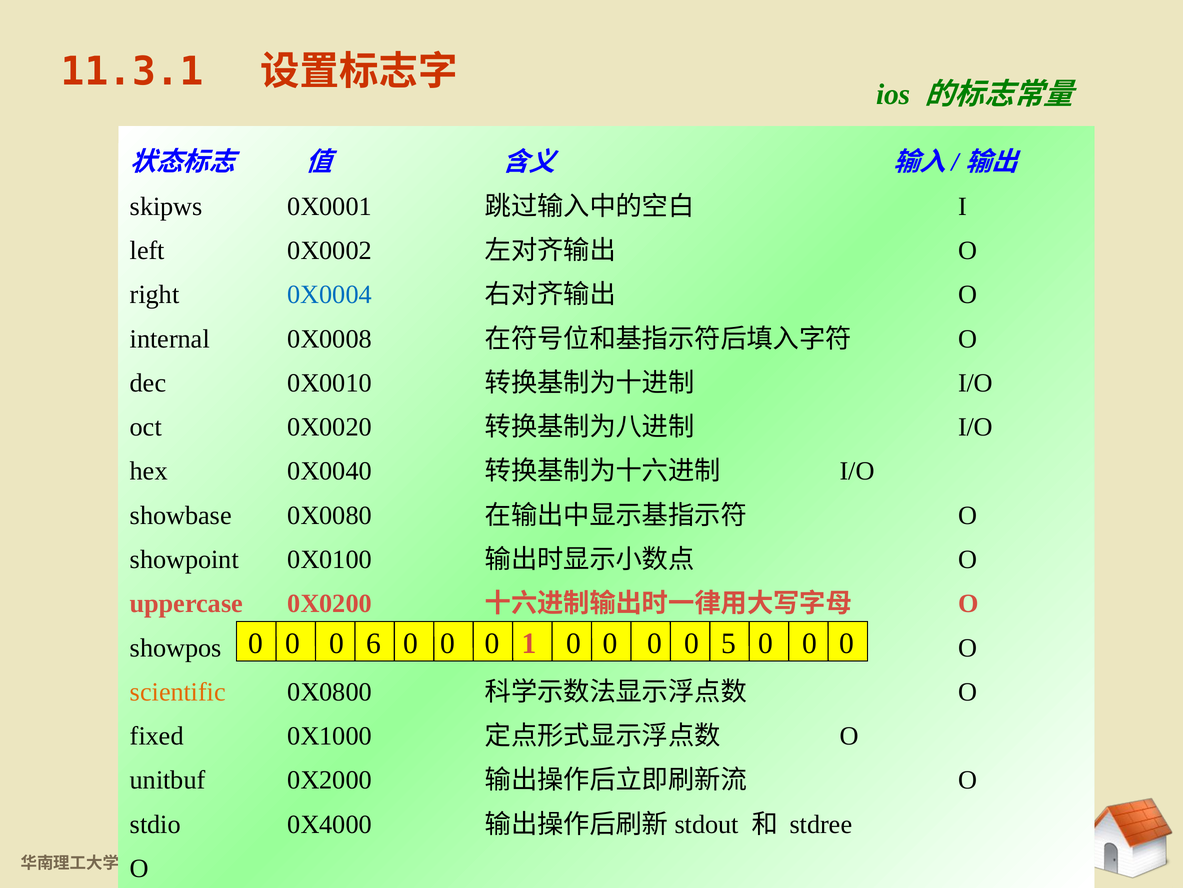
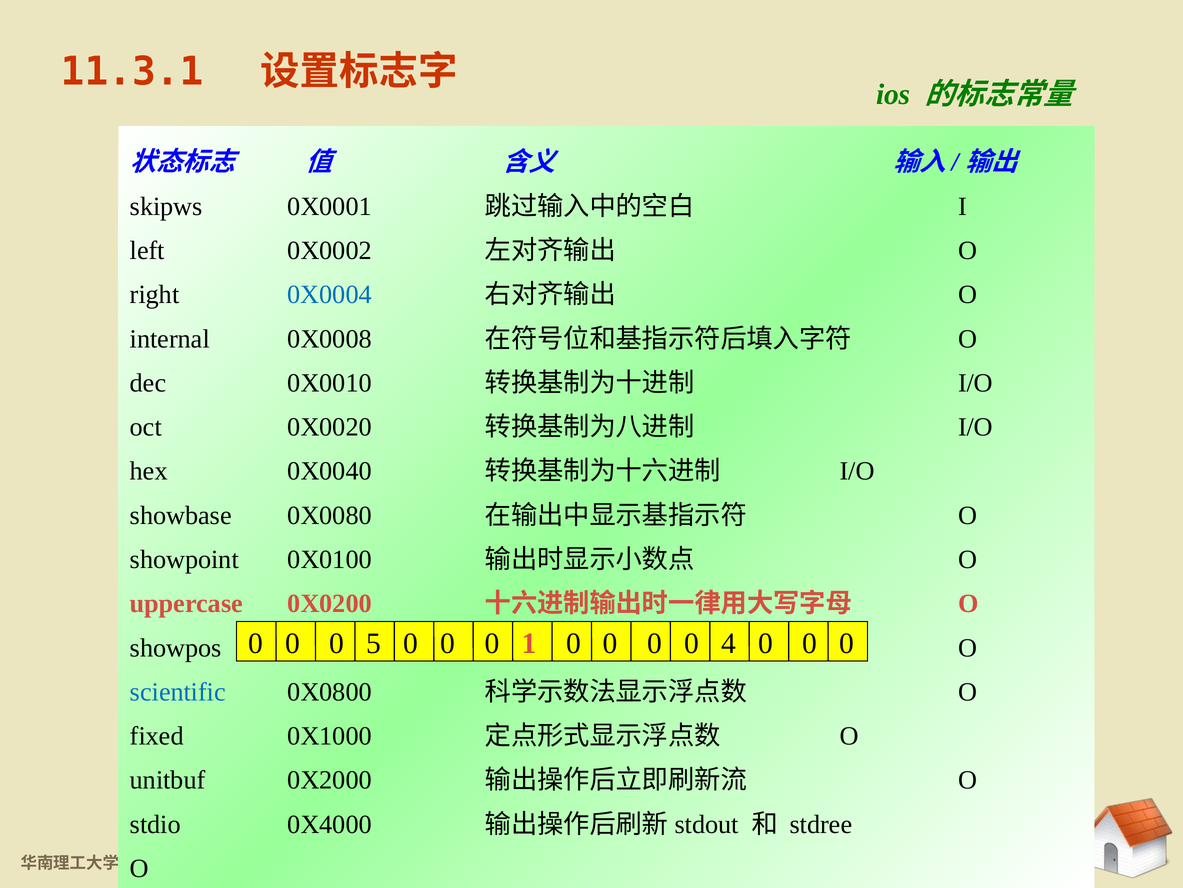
6: 6 -> 5 (374, 643)
5: 5 -> 4 (729, 643)
scientific colour: orange -> blue (178, 691)
